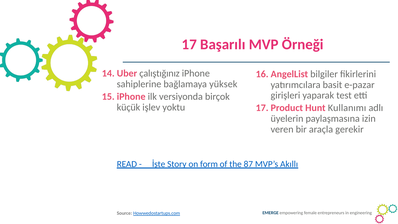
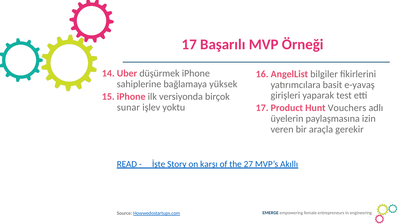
çalıştığınız: çalıştığınız -> düşürmek (159, 73)
e-pazar: e-pazar -> e-yavaş (360, 85)
küçük: küçük -> sunar (128, 107)
Kullanımı: Kullanımı -> Vouchers (347, 108)
form: form -> karşı (209, 164)
87: 87 -> 27 (248, 164)
